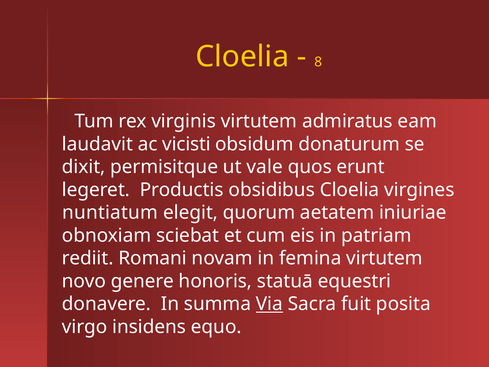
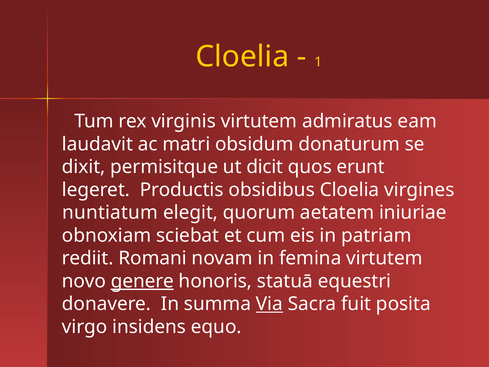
8: 8 -> 1 (318, 62)
vicisti: vicisti -> matri (186, 144)
vale: vale -> dicit (265, 167)
genere underline: none -> present (142, 281)
